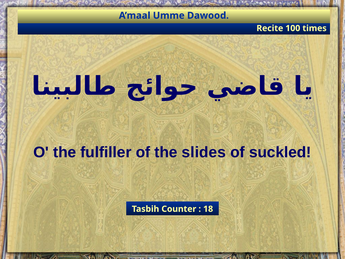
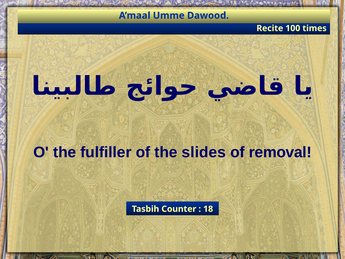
suckled: suckled -> removal (280, 152)
